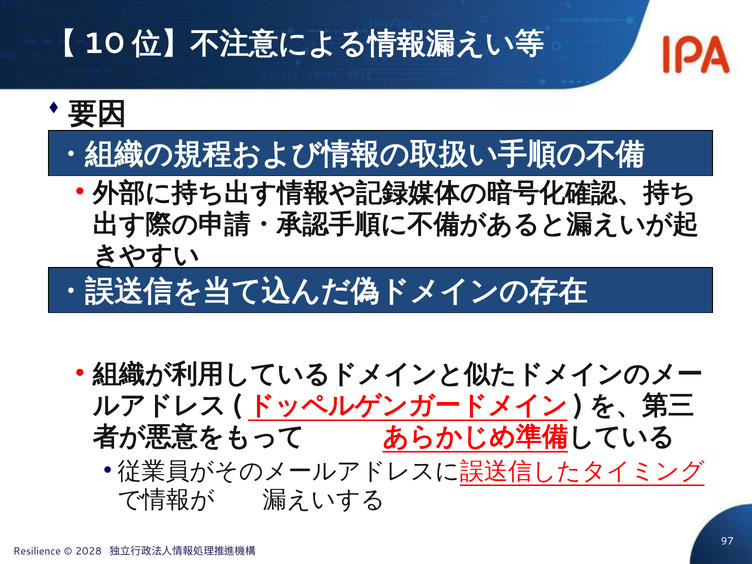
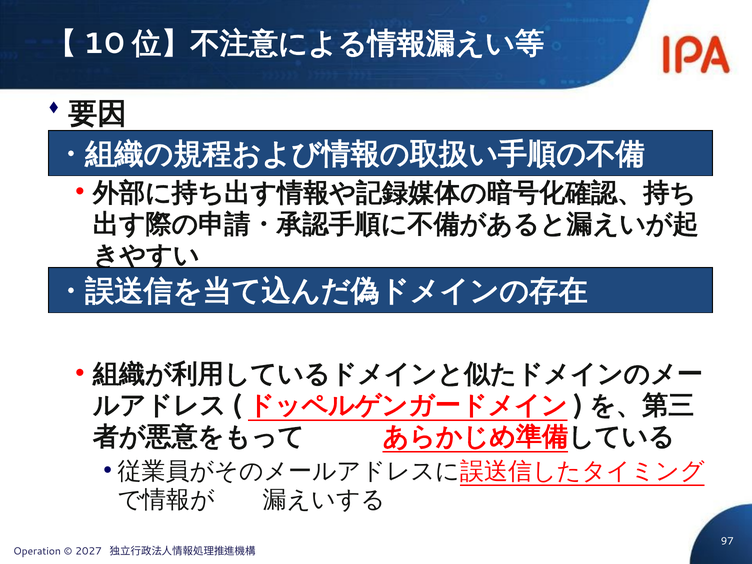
Resilience: Resilience -> Operation (37, 551)
2028: 2028 -> 2027 (89, 551)
